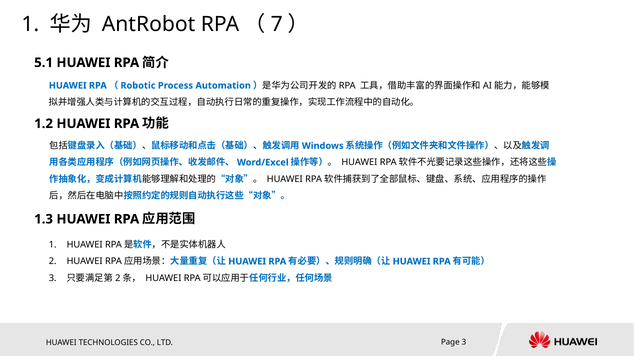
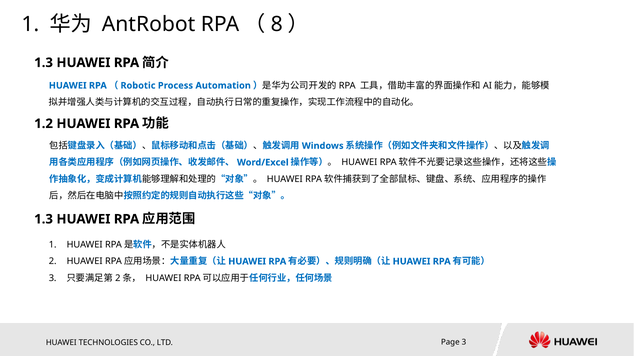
7: 7 -> 8 (277, 25)
5.1: 5.1 -> 1.3 (44, 63)
